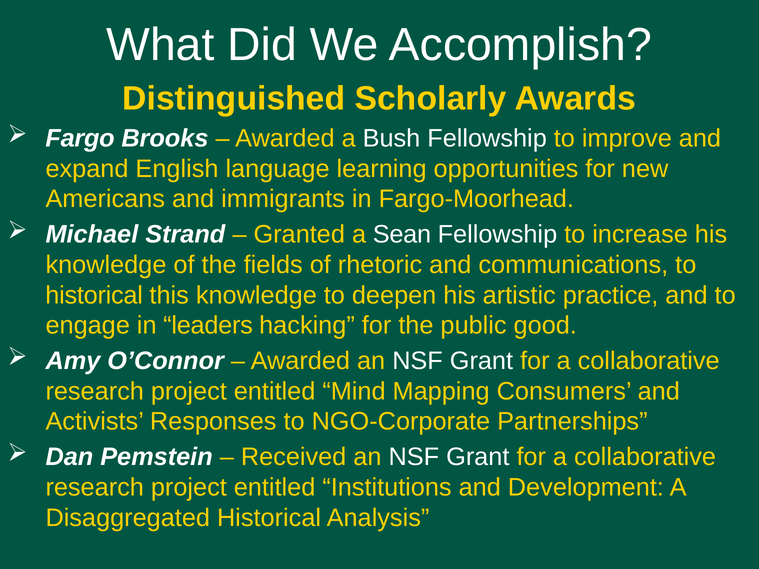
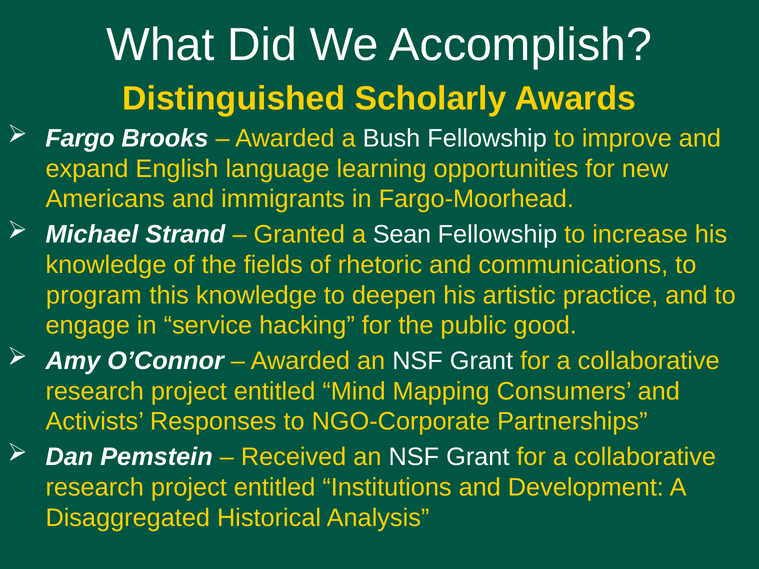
historical: historical -> program (94, 295)
leaders: leaders -> service (208, 326)
